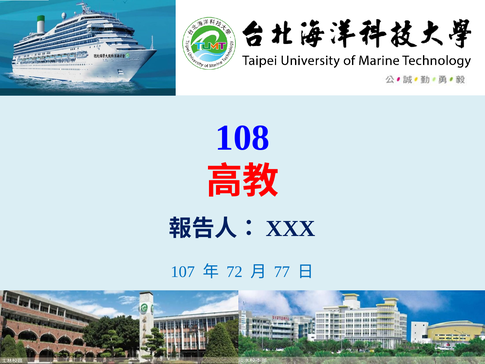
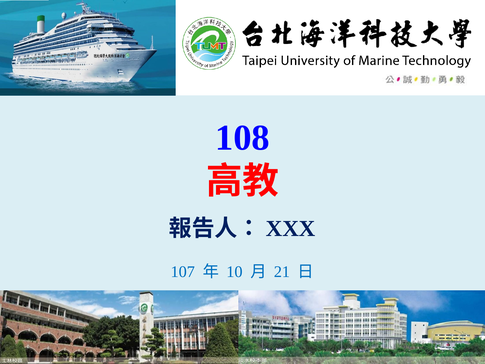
72: 72 -> 10 (234, 272)
77: 77 -> 21 (282, 272)
